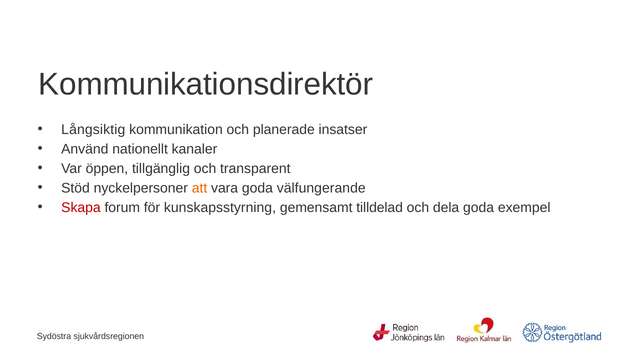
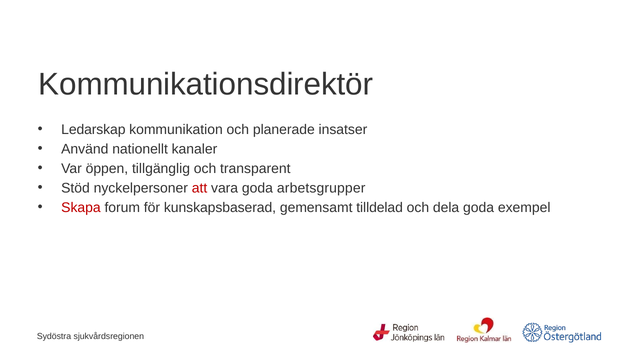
Långsiktig: Långsiktig -> Ledarskap (93, 130)
att colour: orange -> red (200, 188)
välfungerande: välfungerande -> arbetsgrupper (321, 188)
kunskapsstyrning: kunskapsstyrning -> kunskapsbaserad (220, 208)
